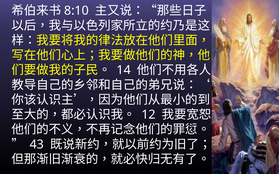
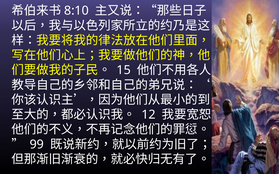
14: 14 -> 15 (124, 70)
43: 43 -> 99 (37, 145)
